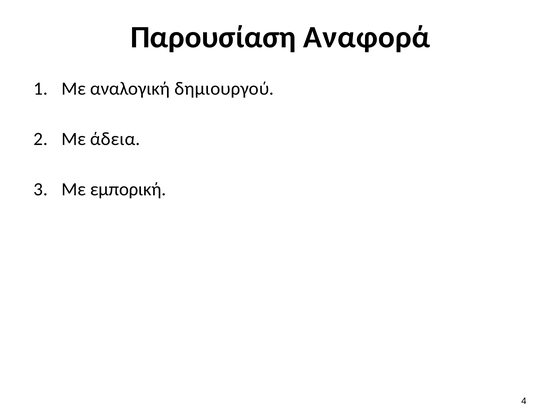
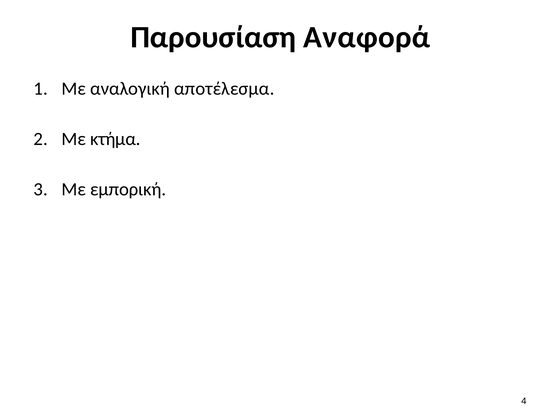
δημιουργού: δημιουργού -> αποτέλεσμα (224, 89)
άδεια: άδεια -> κτήμα (115, 139)
